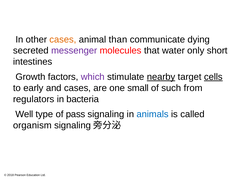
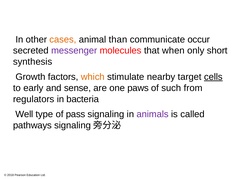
dying: dying -> occur (199, 40)
water: water -> when (173, 51)
intestines: intestines -> synthesis (33, 62)
which colour: purple -> orange (93, 77)
nearby underline: present -> none (161, 77)
and cases: cases -> sense (78, 88)
small: small -> paws (138, 88)
animals colour: blue -> purple (153, 114)
organism: organism -> pathways (32, 126)
